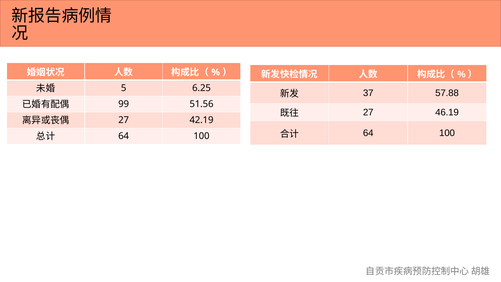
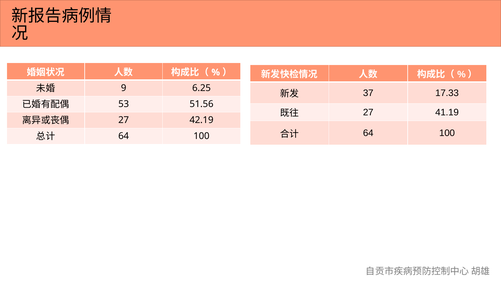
5: 5 -> 9 (124, 88)
57.88: 57.88 -> 17.33 (447, 93)
99: 99 -> 53 (124, 104)
46.19: 46.19 -> 41.19 (447, 112)
